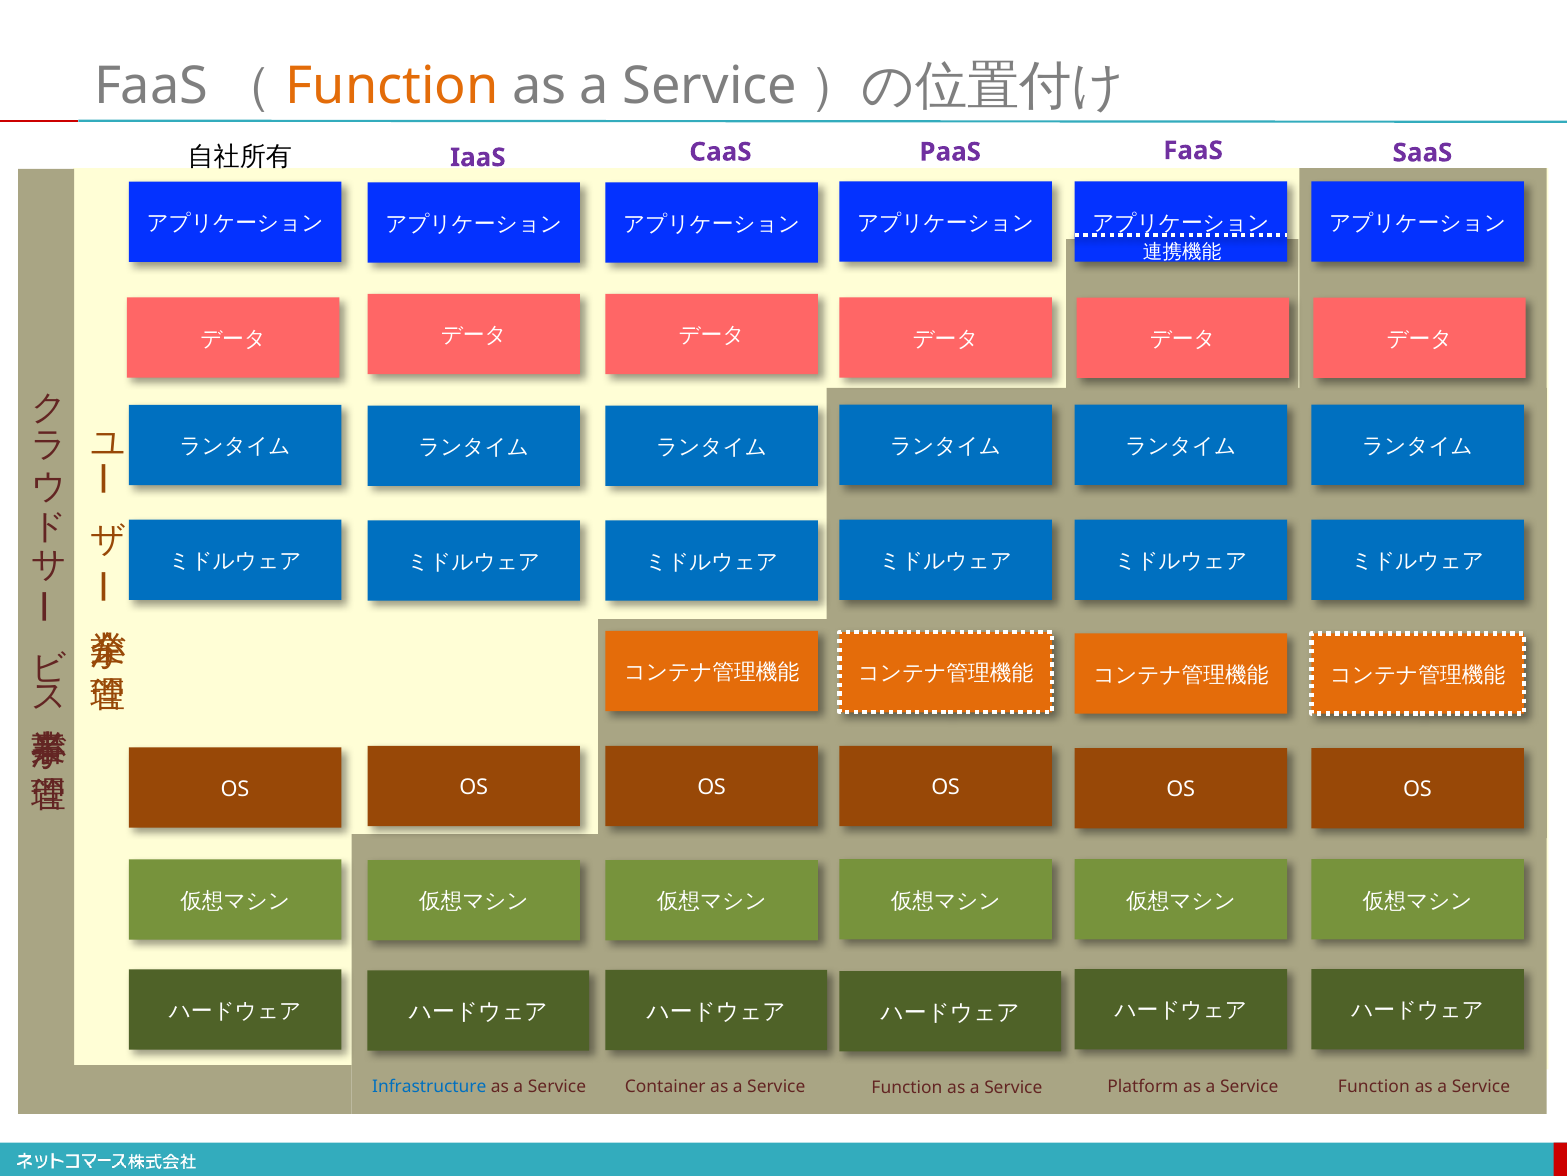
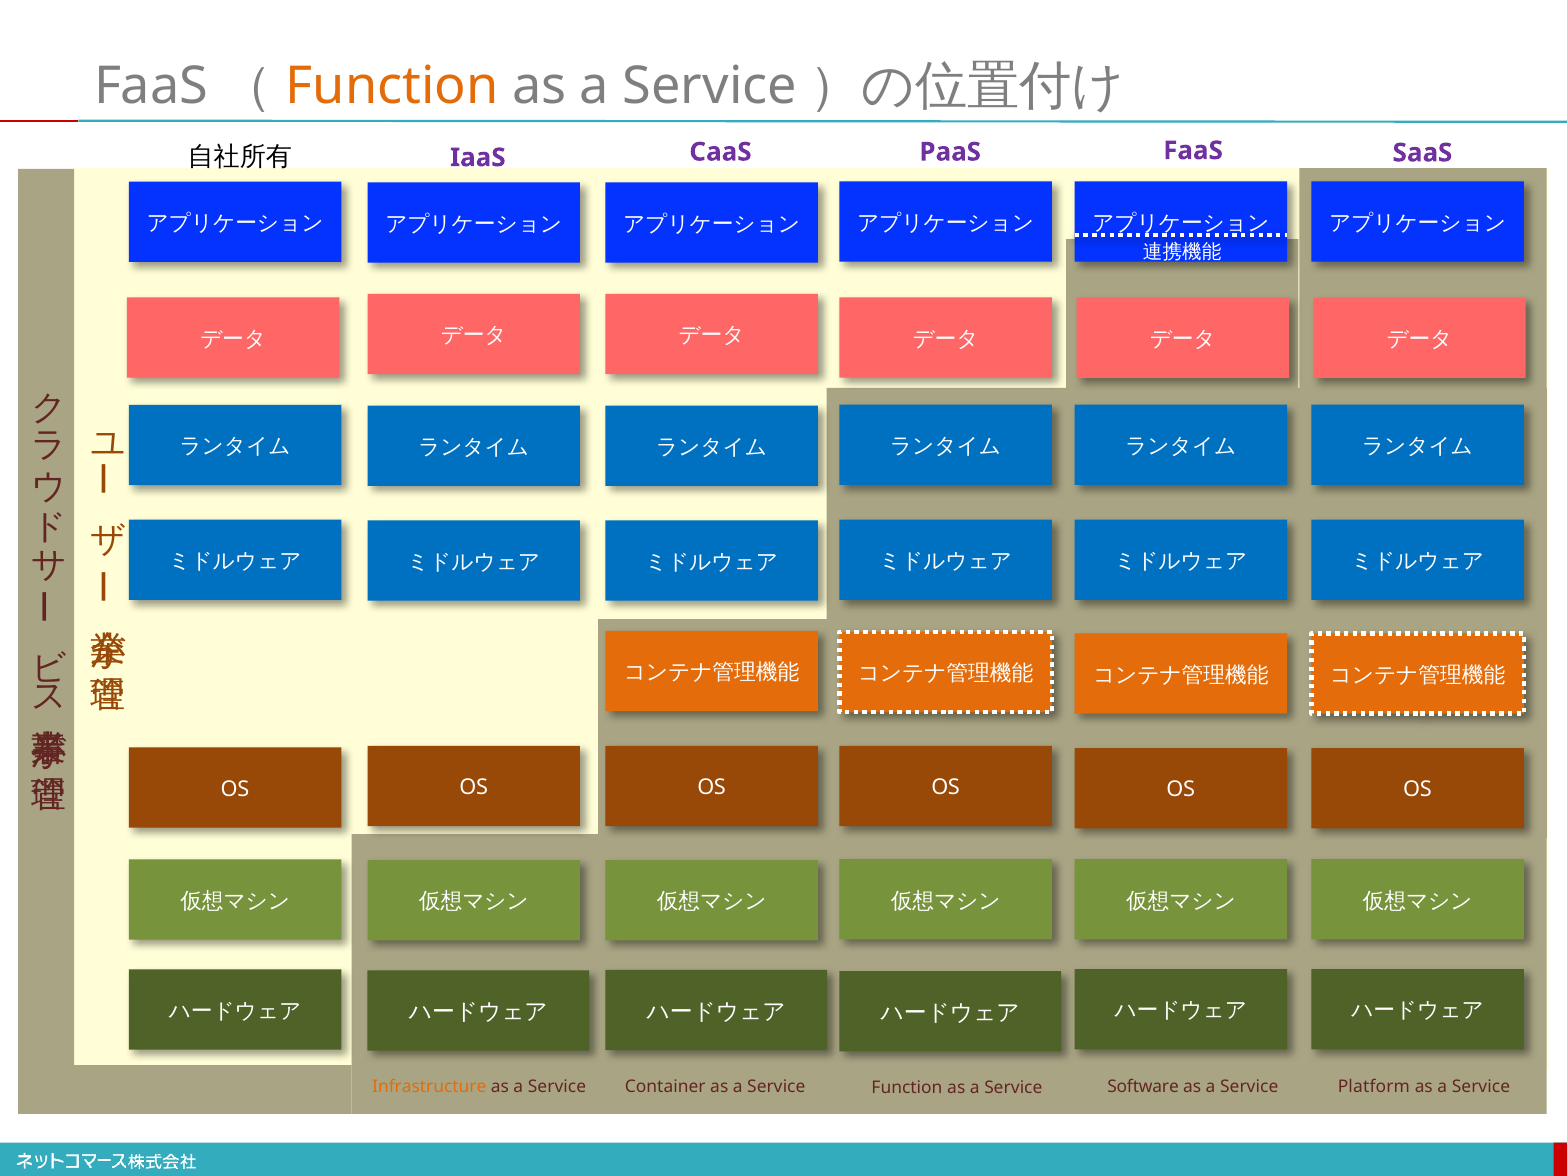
Infrastructure colour: blue -> orange (429, 1086)
Platform: Platform -> Software (1143, 1086)
Function: Function -> Platform (1374, 1086)
